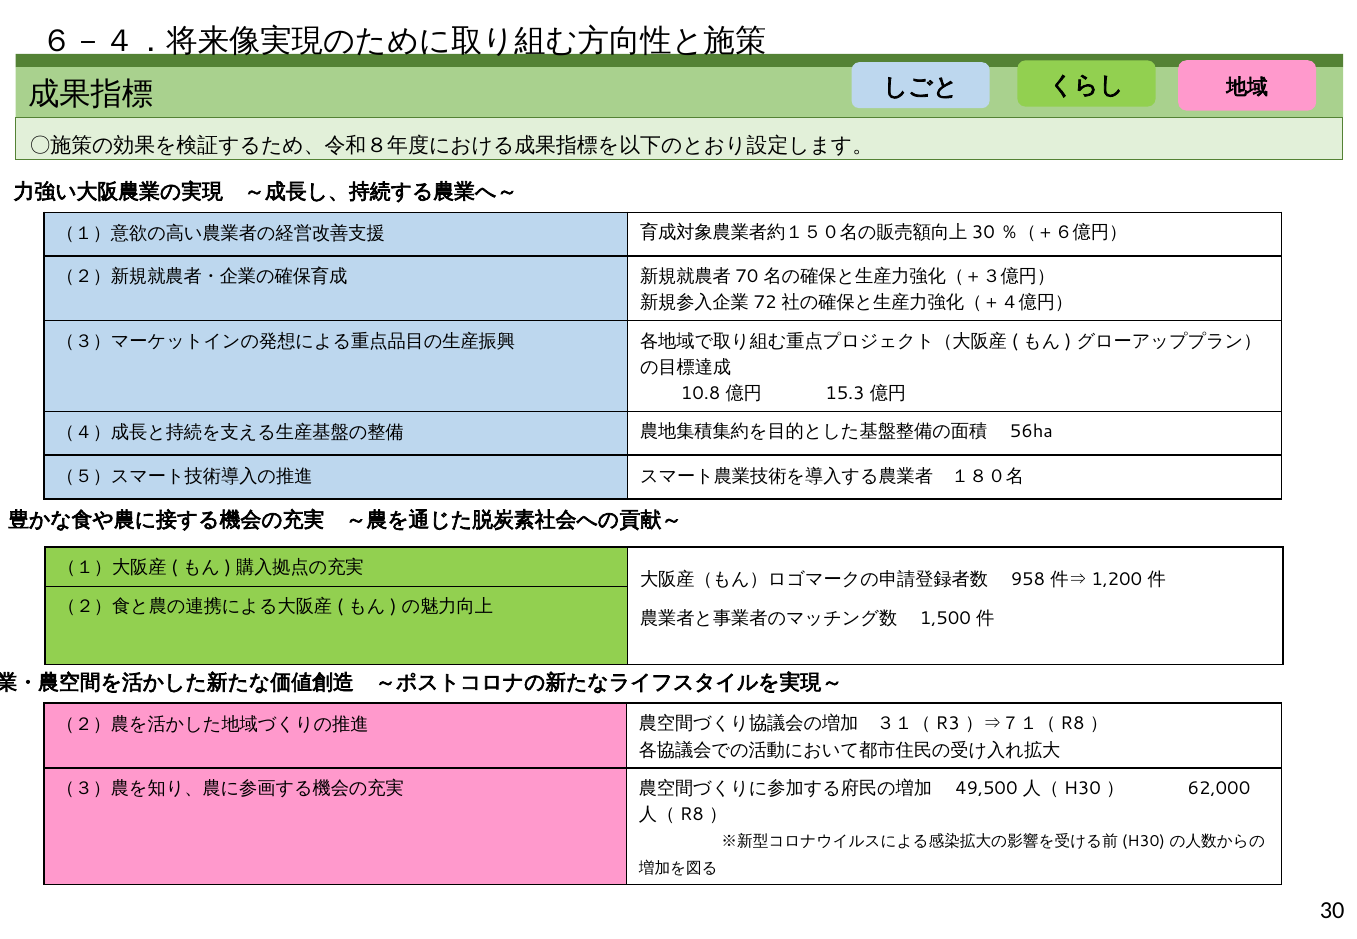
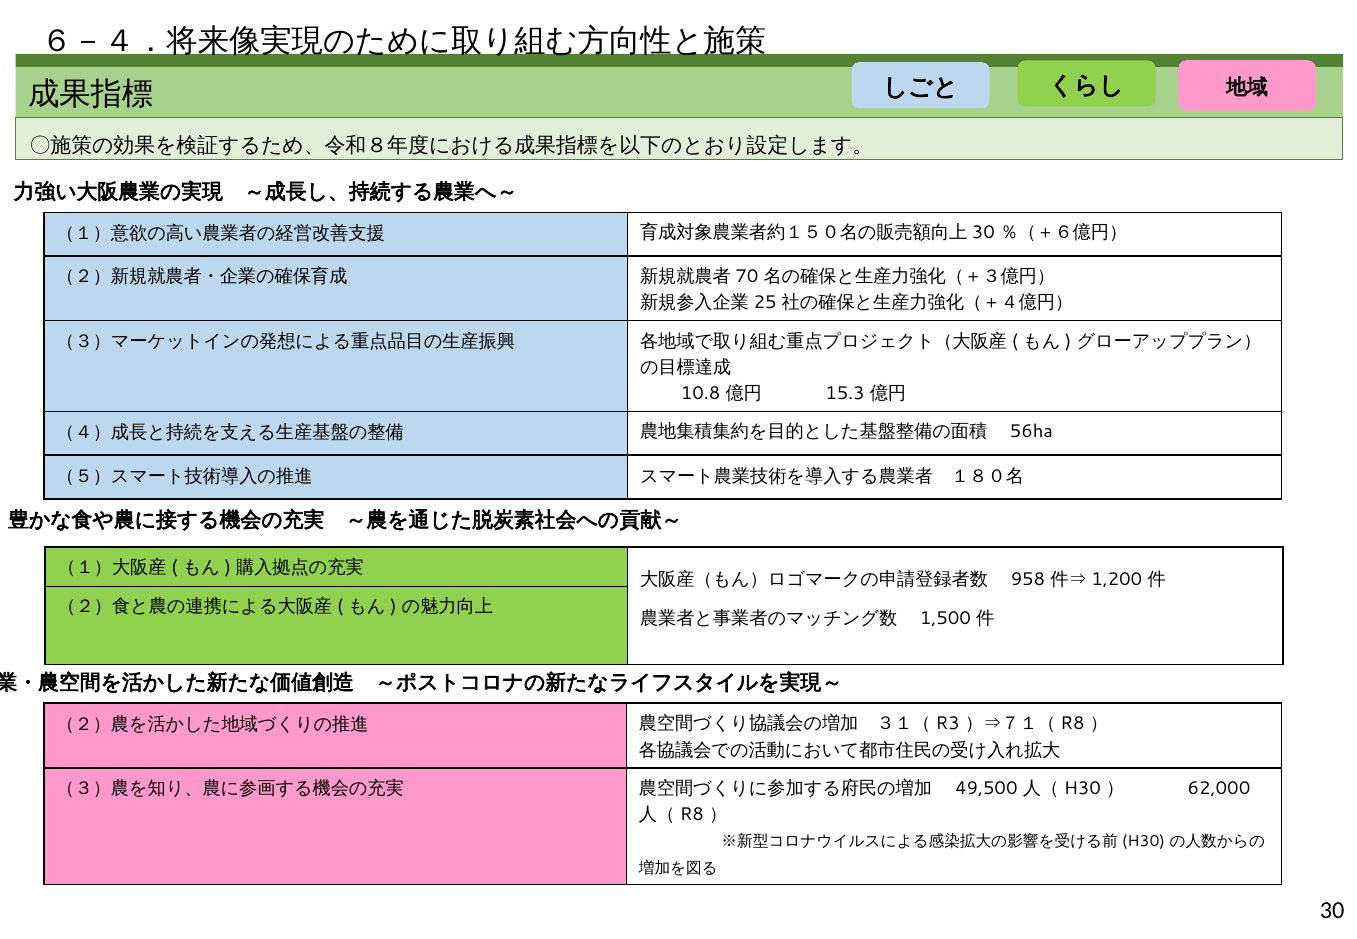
72: 72 -> 25 (765, 303)
